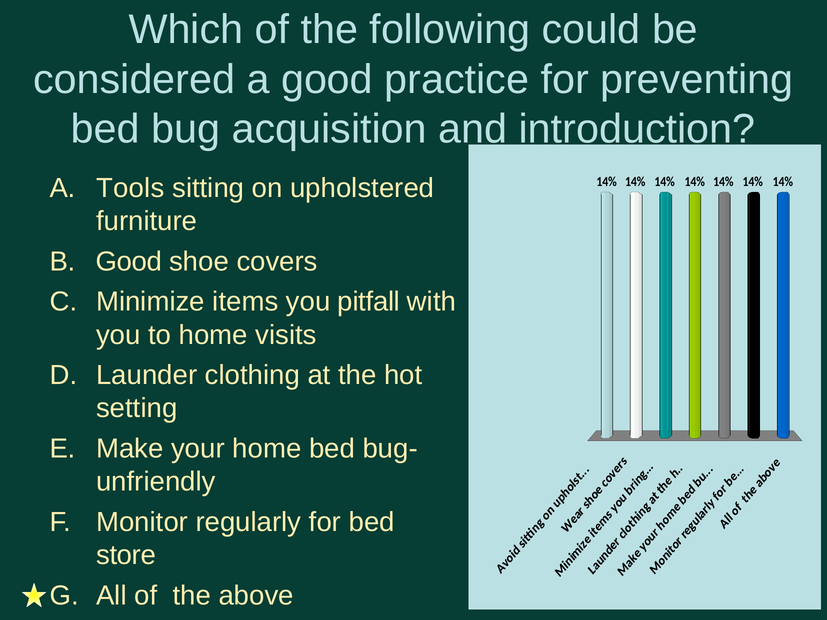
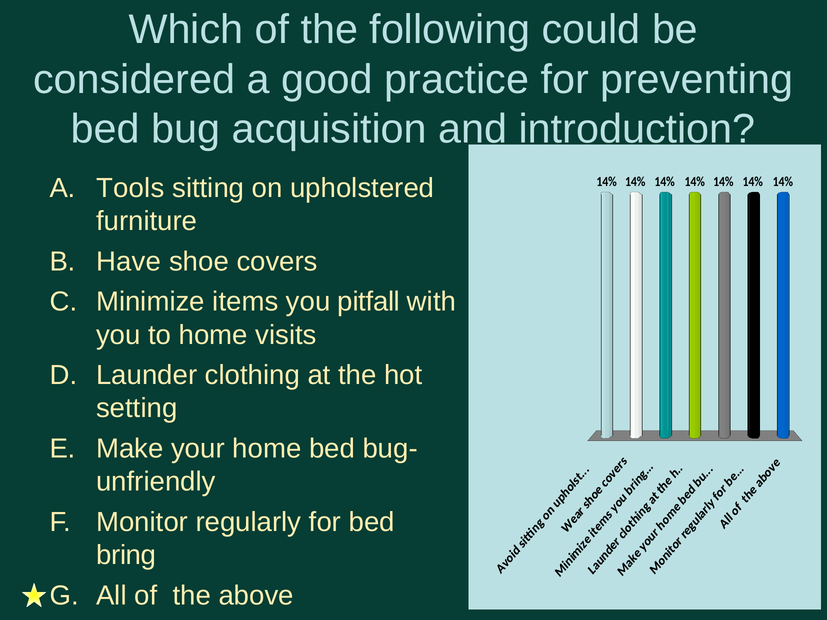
Good: Good -> Have (129, 262)
store: store -> bring (126, 556)
